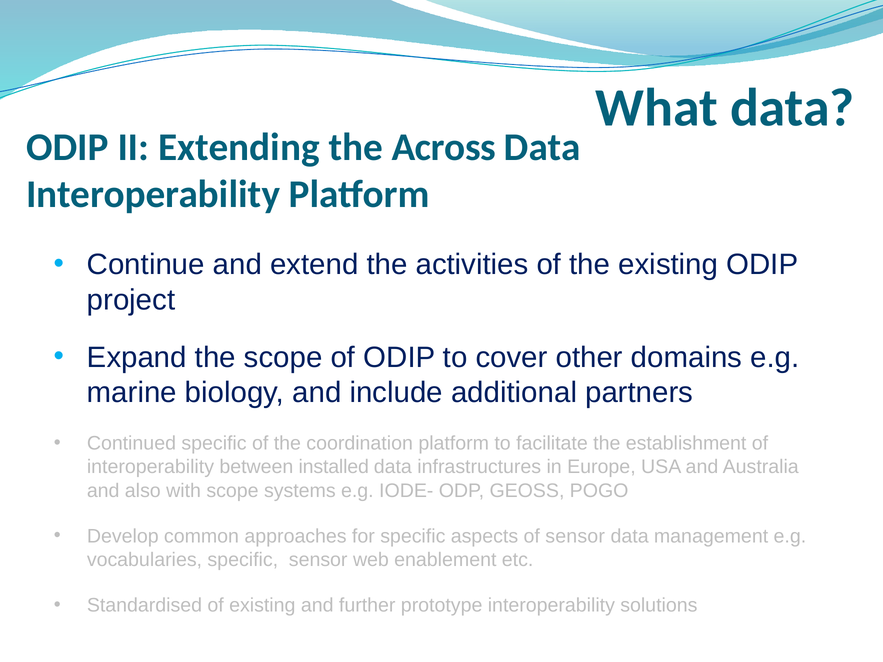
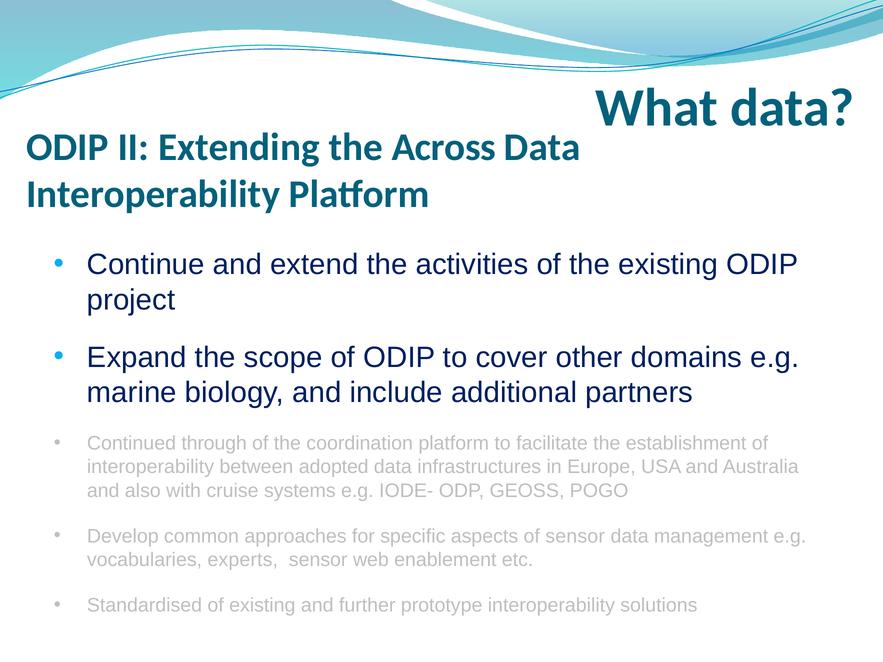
Continued specific: specific -> through (214, 444)
installed: installed -> adopted (334, 467)
with scope: scope -> cruise (233, 491)
vocabularies specific: specific -> experts (243, 560)
